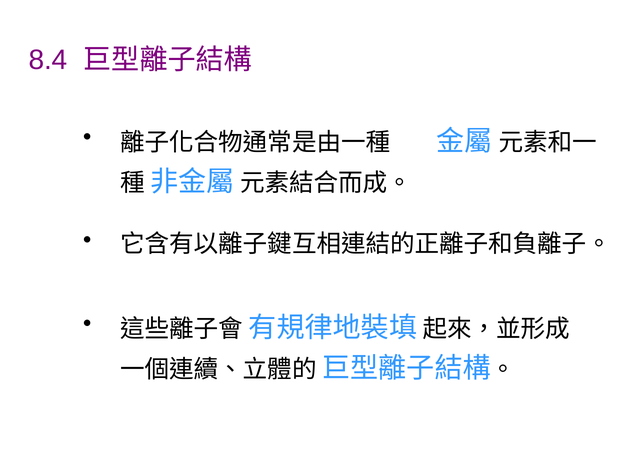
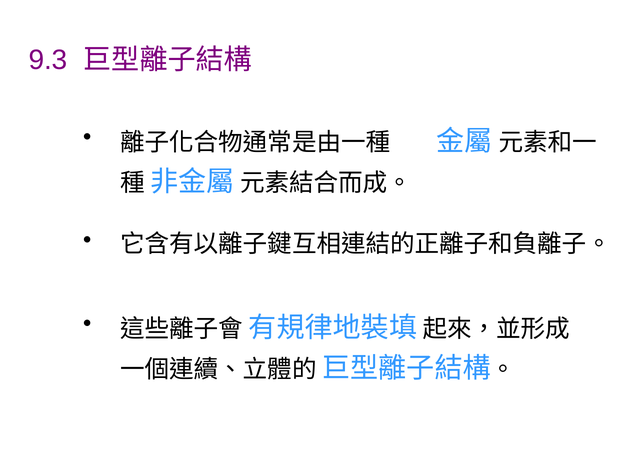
8.4: 8.4 -> 9.3 (48, 60)
